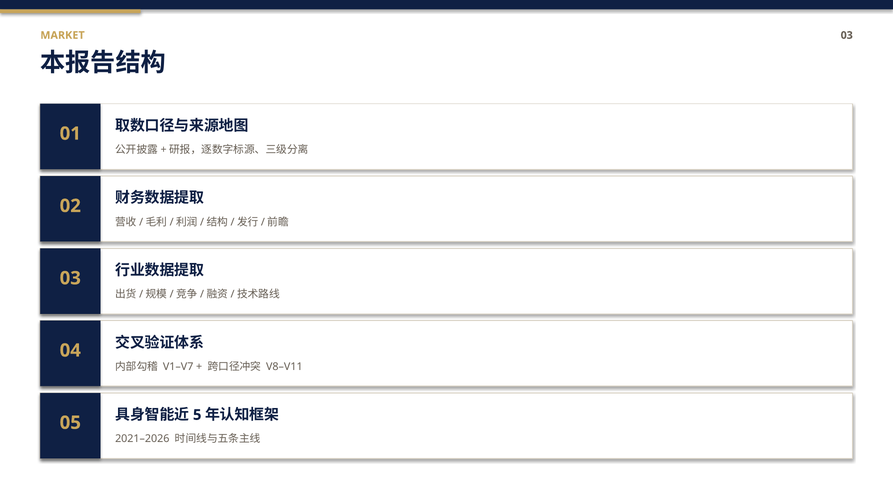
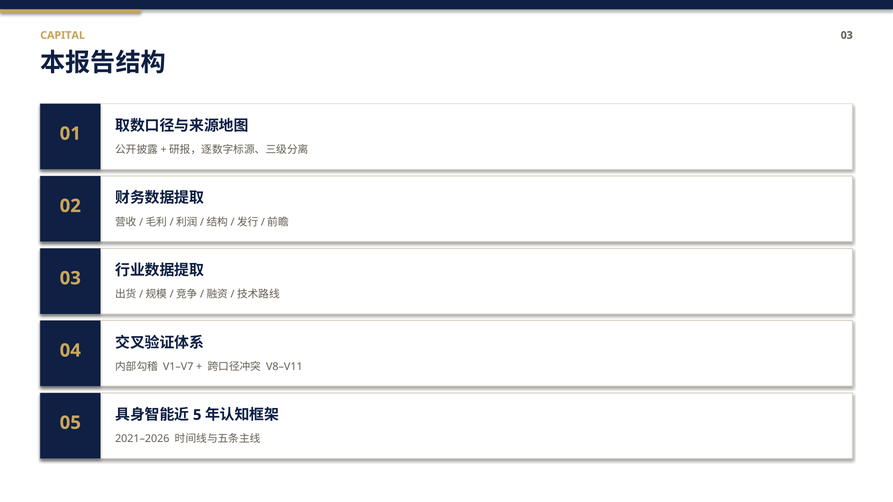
MARKET: MARKET -> CAPITAL (63, 35)
